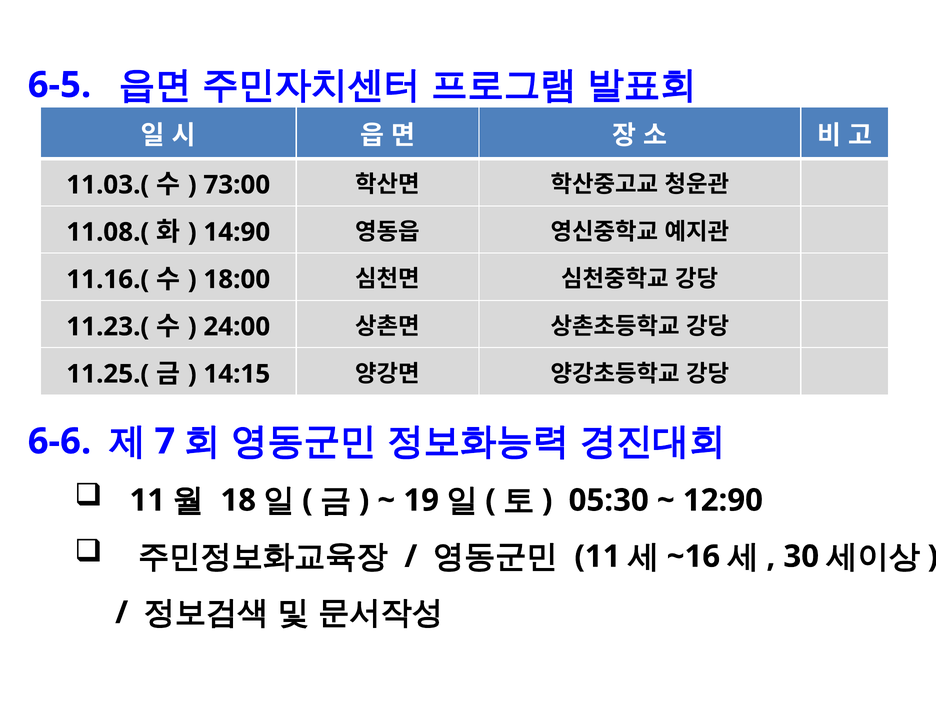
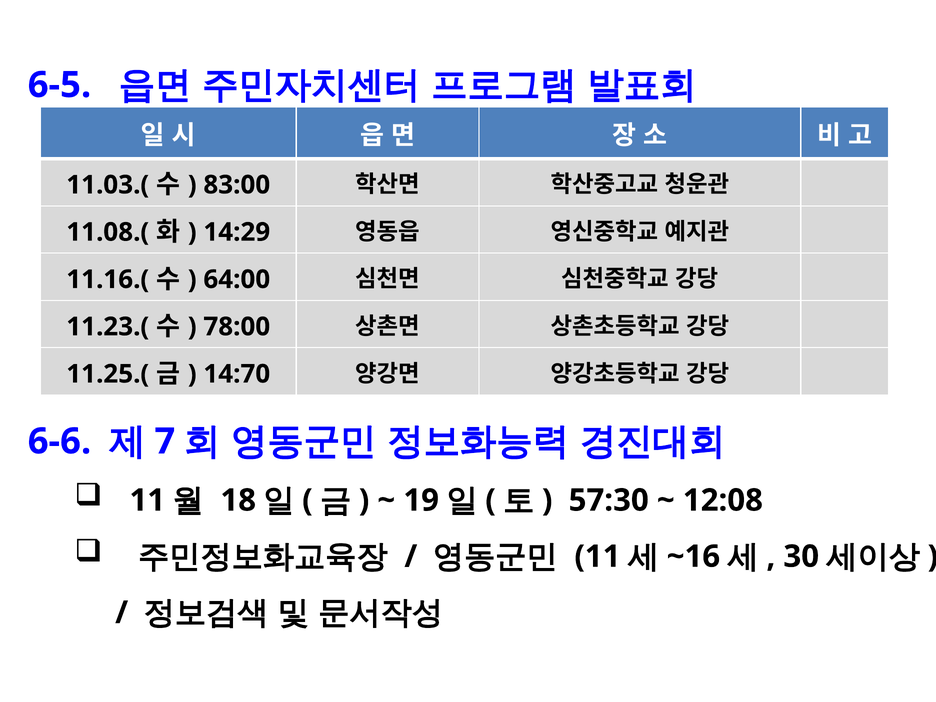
73:00: 73:00 -> 83:00 (237, 185)
14:90: 14:90 -> 14:29 (237, 232)
18:00: 18:00 -> 64:00 (237, 279)
24:00: 24:00 -> 78:00 (237, 327)
14:15: 14:15 -> 14:70 (237, 374)
05:30: 05:30 -> 57:30 (609, 500)
12:90: 12:90 -> 12:08 (723, 500)
